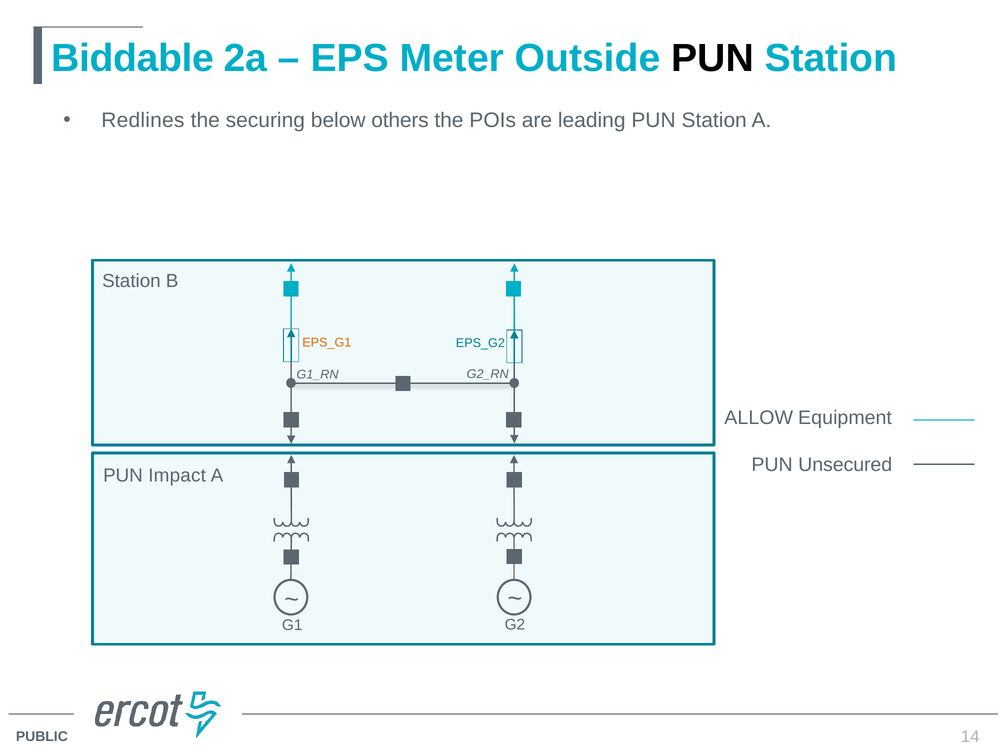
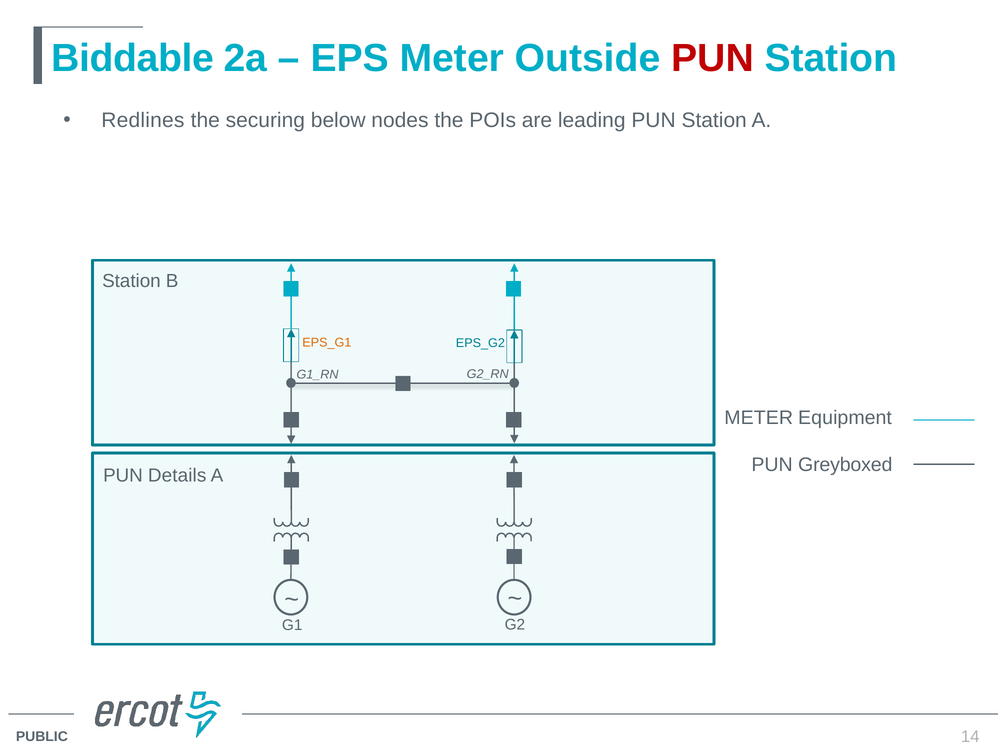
PUN colour: black -> red (713, 58)
others: others -> nodes (400, 120)
ALLOW: ALLOW -> METER (759, 418)
Unsecured: Unsecured -> Greyboxed (845, 465)
Impact: Impact -> Details (177, 475)
